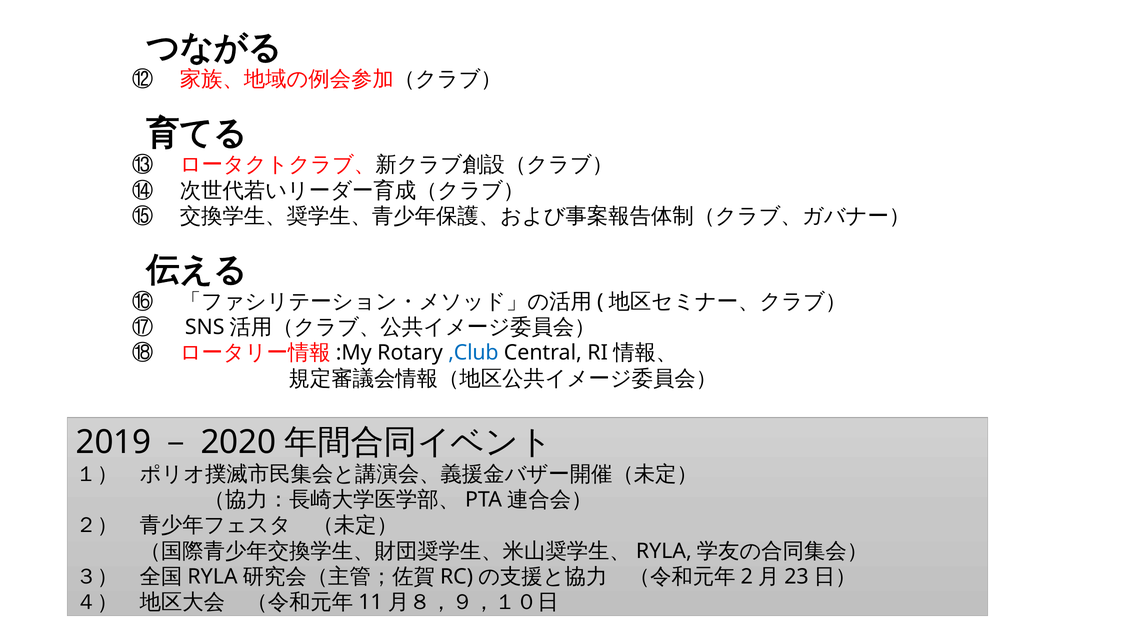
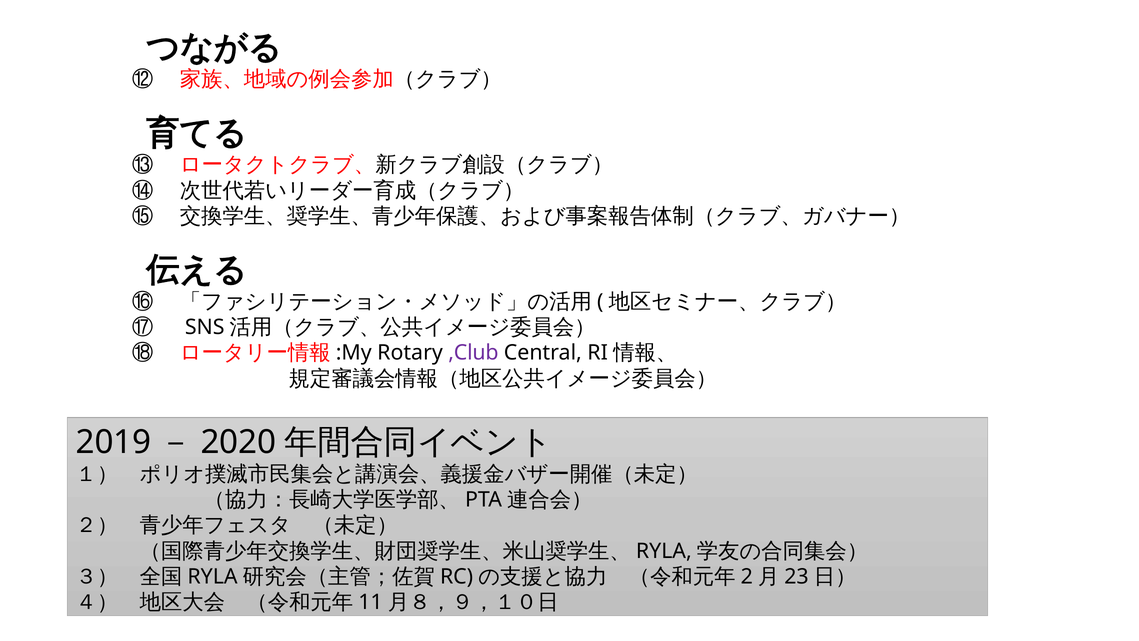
,Club colour: blue -> purple (473, 353)
